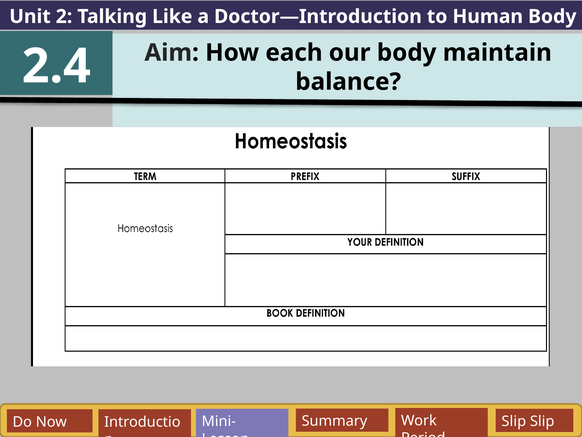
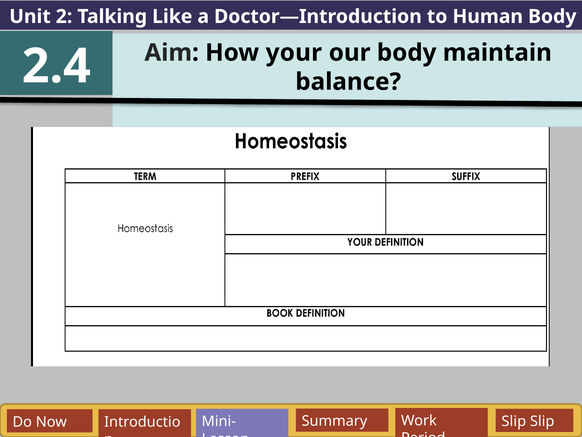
each: each -> your (294, 53)
